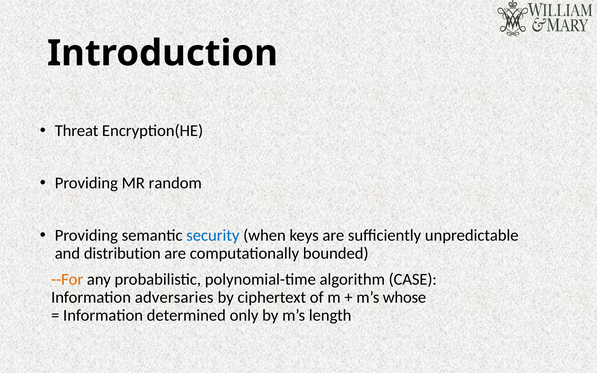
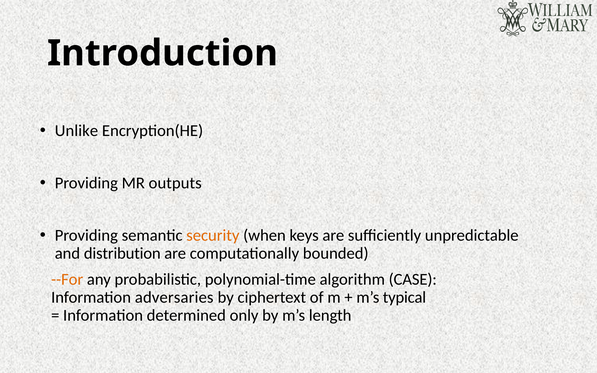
Threat: Threat -> Unlike (76, 131)
random: random -> outputs (175, 183)
security colour: blue -> orange (213, 235)
whose: whose -> typical (404, 297)
